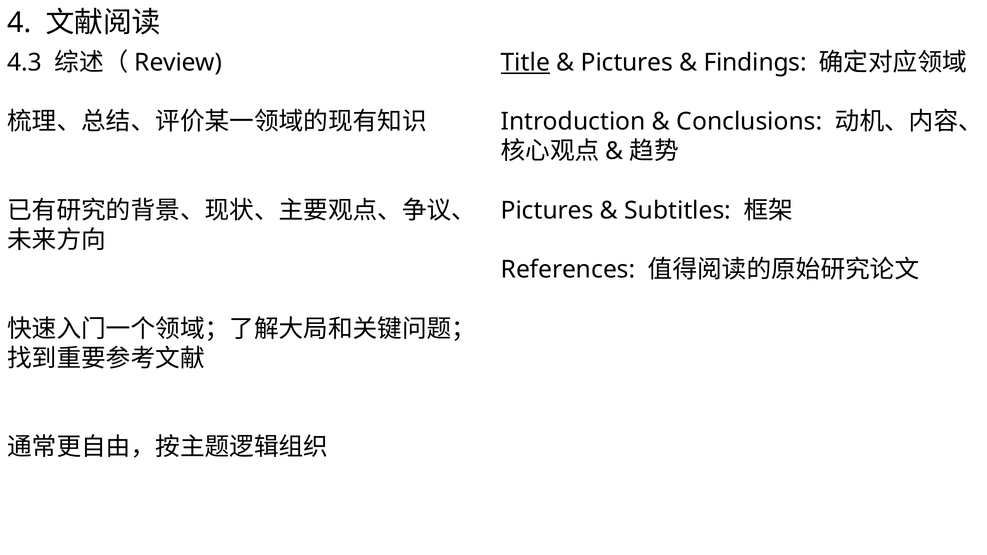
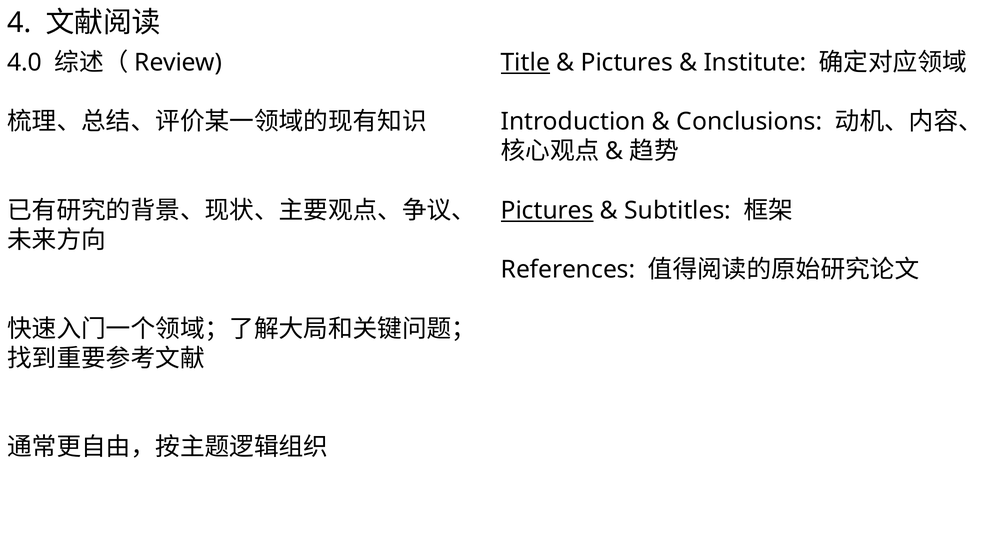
4.3: 4.3 -> 4.0 (25, 62)
Findings: Findings -> Institute (755, 62)
Pictures underline: none -> present (547, 211)
